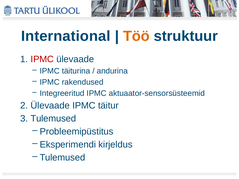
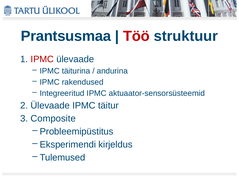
International: International -> Prantsusmaa (66, 36)
Töö colour: orange -> red (136, 36)
3 Tulemused: Tulemused -> Composite (53, 119)
